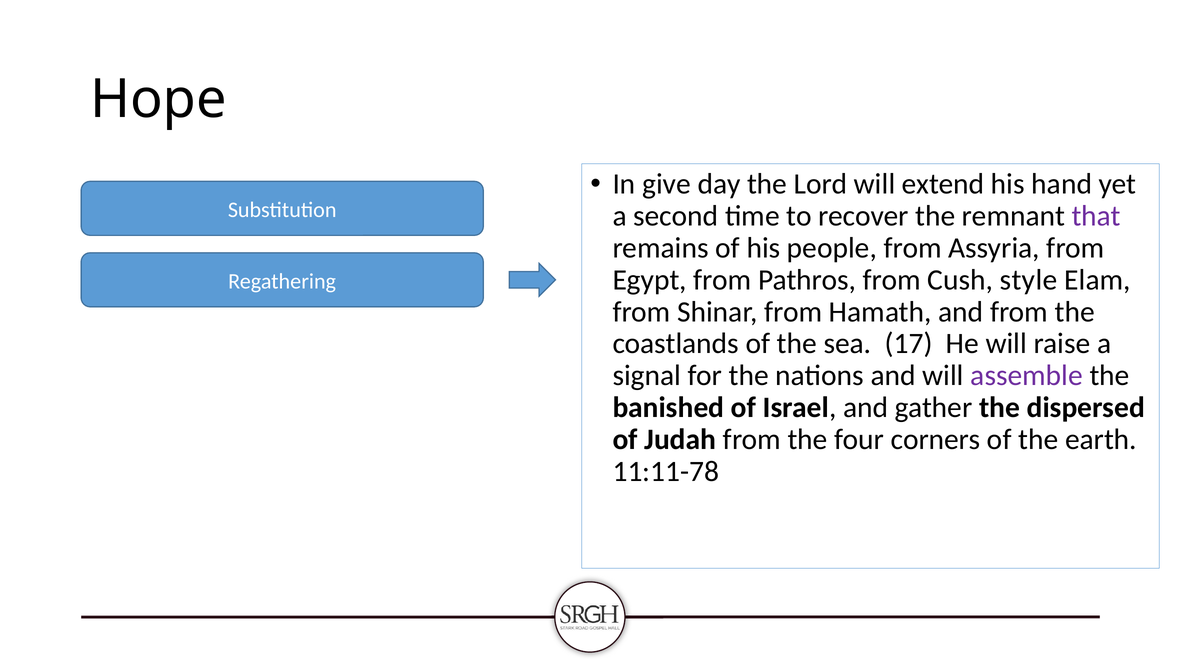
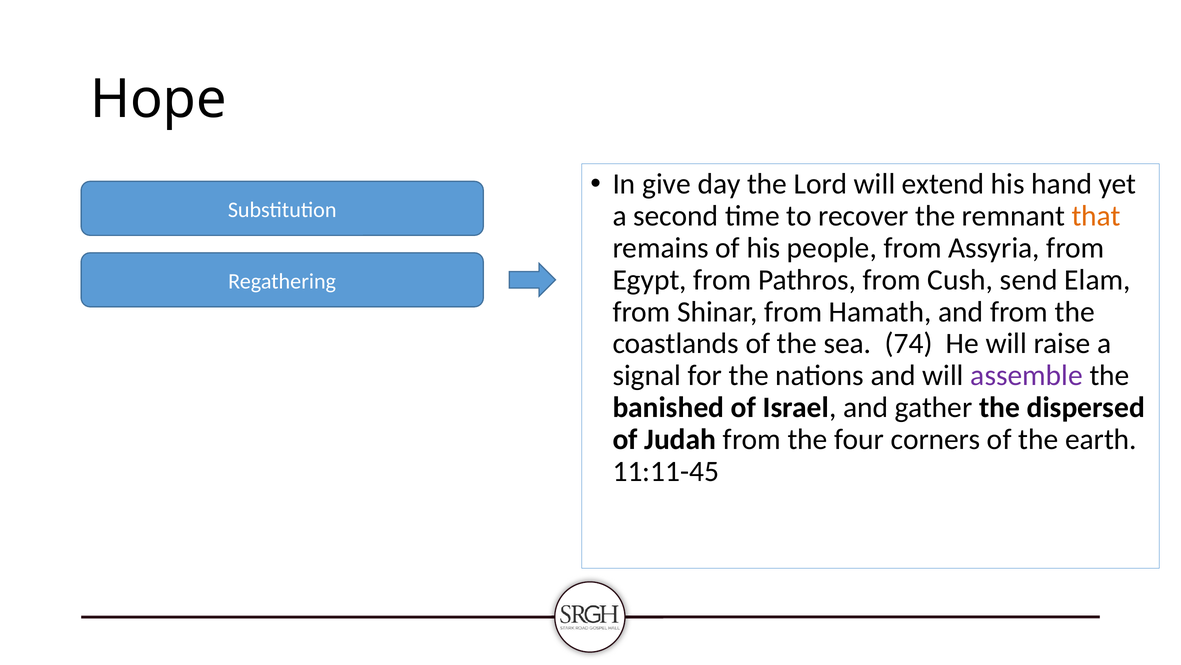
that colour: purple -> orange (1096, 216)
style: style -> send (1029, 280)
17: 17 -> 74 (909, 343)
11:11-78: 11:11-78 -> 11:11-45 (666, 471)
